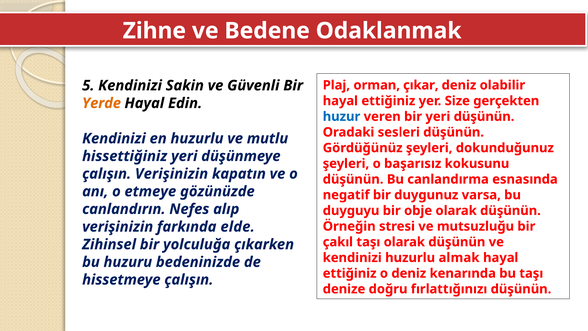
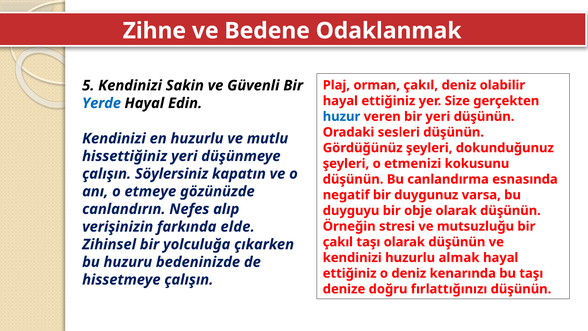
orman çıkar: çıkar -> çakıl (421, 85)
Yerde colour: orange -> blue (102, 103)
başarısız: başarısız -> etmenizi (413, 163)
çalışın Verişinizin: Verişinizin -> Söylersiniz (172, 174)
